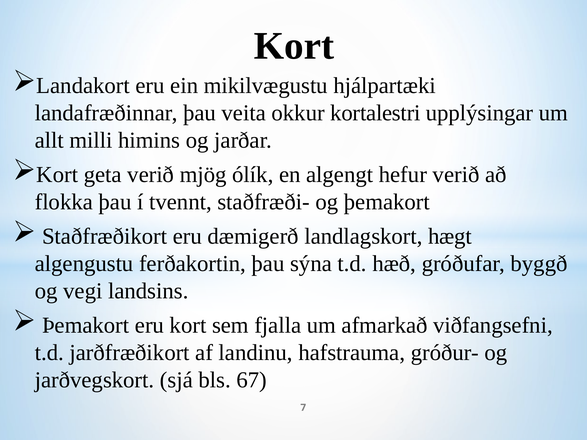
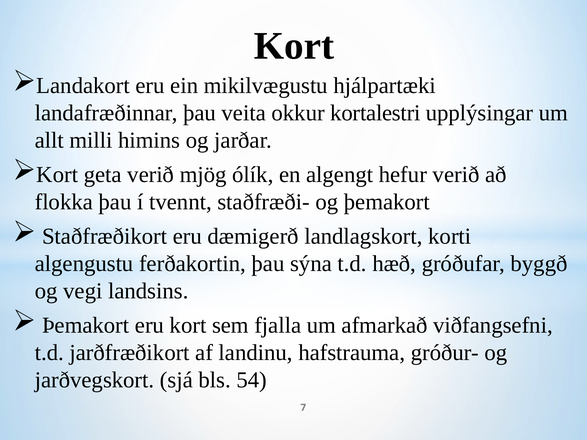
hægt: hægt -> korti (450, 237)
67: 67 -> 54 (252, 380)
